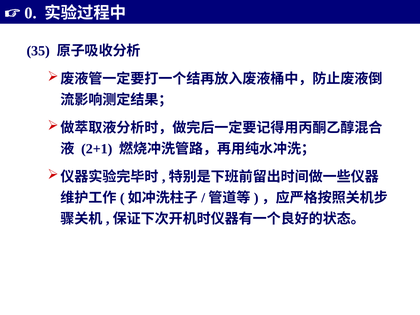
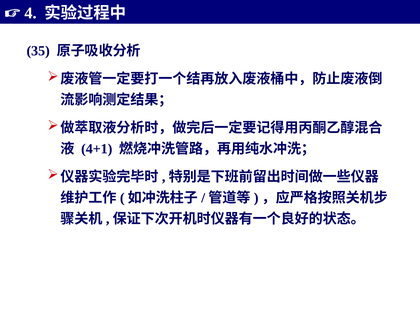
0: 0 -> 4 (30, 13)
2+1: 2+1 -> 4+1 (97, 149)
